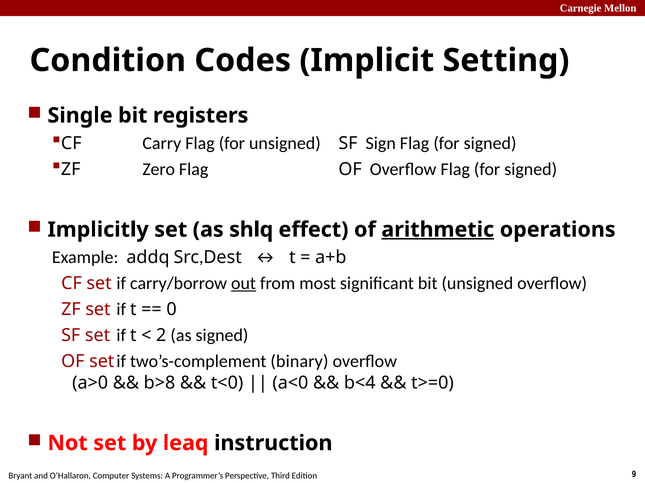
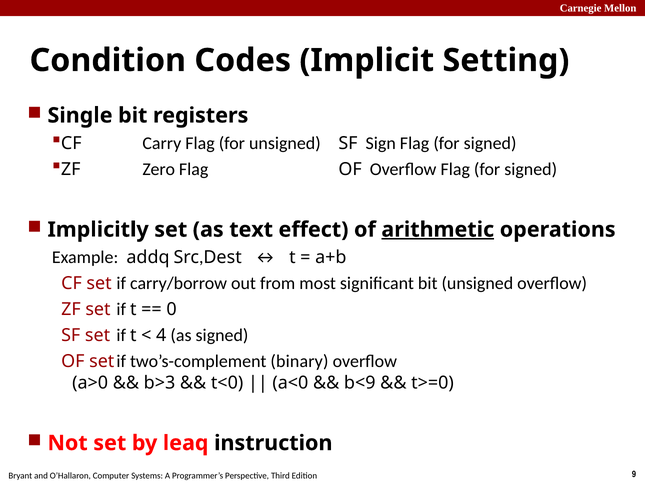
shlq: shlq -> text (251, 230)
out underline: present -> none (244, 284)
2: 2 -> 4 (161, 336)
b>8: b>8 -> b>3 (160, 383)
b<4: b<4 -> b<9 (360, 383)
